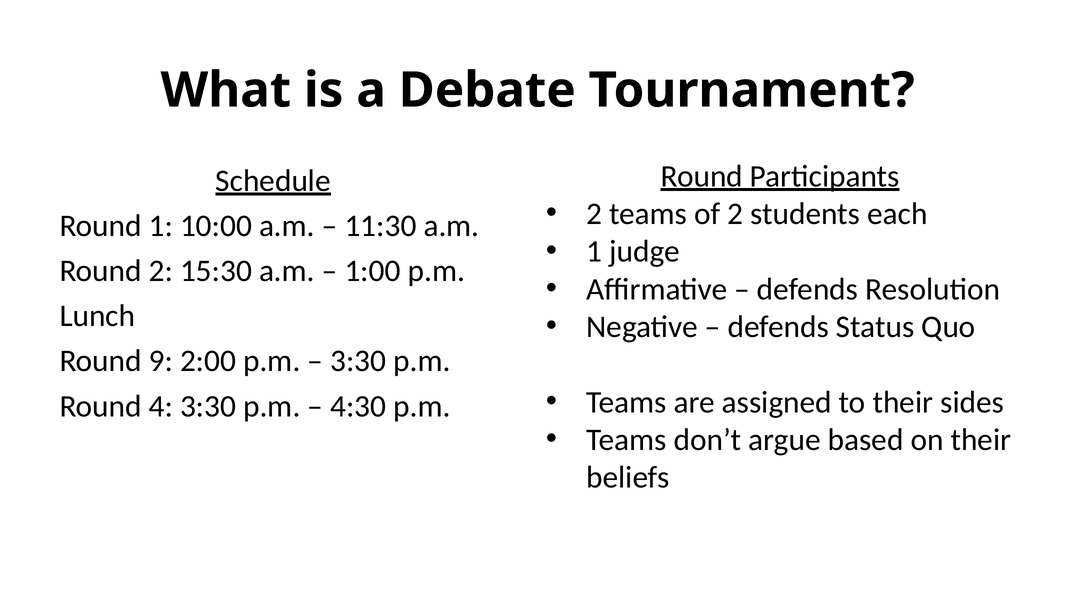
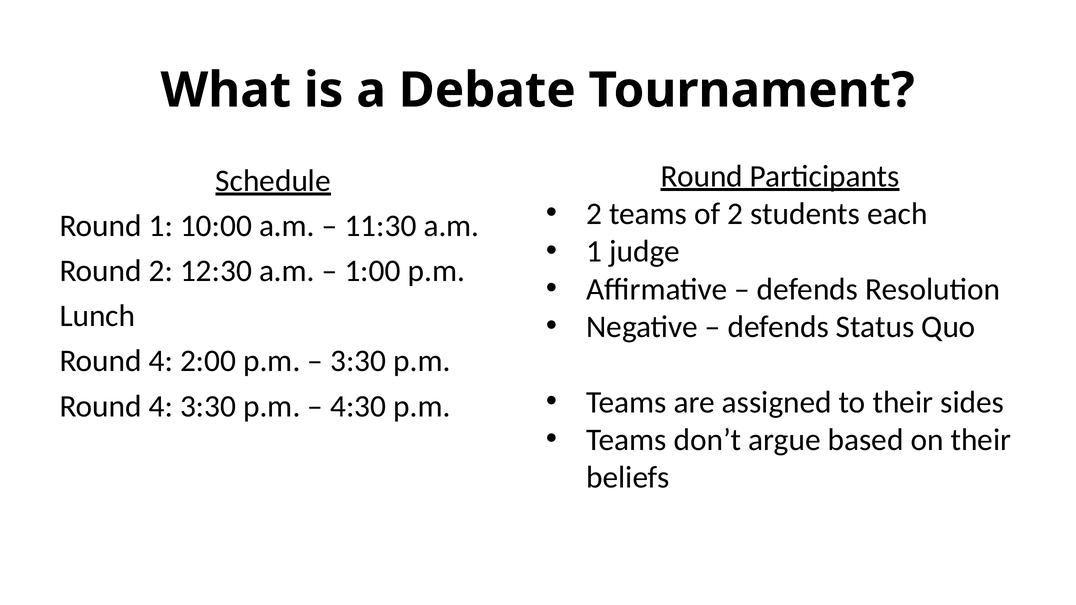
15:30: 15:30 -> 12:30 (216, 271)
9: 9 -> 4 (161, 361)
